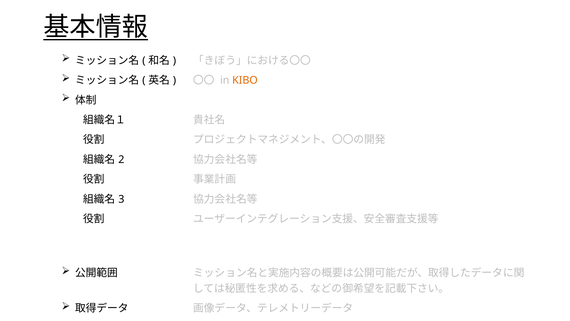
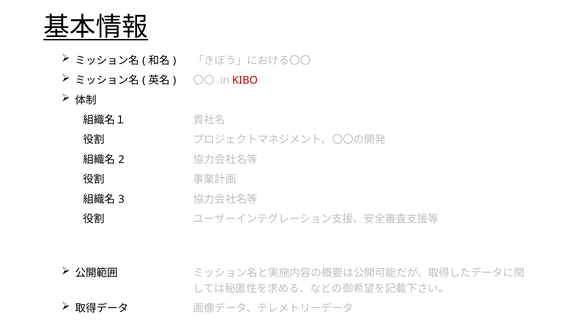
KIBO colour: orange -> red (245, 80)
